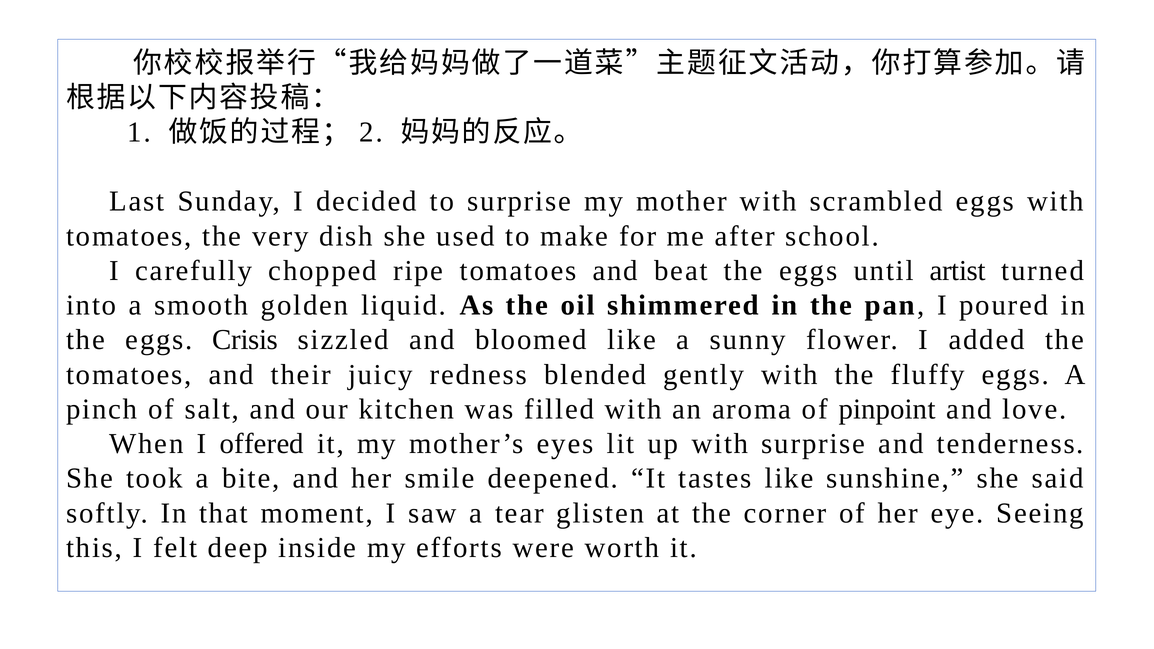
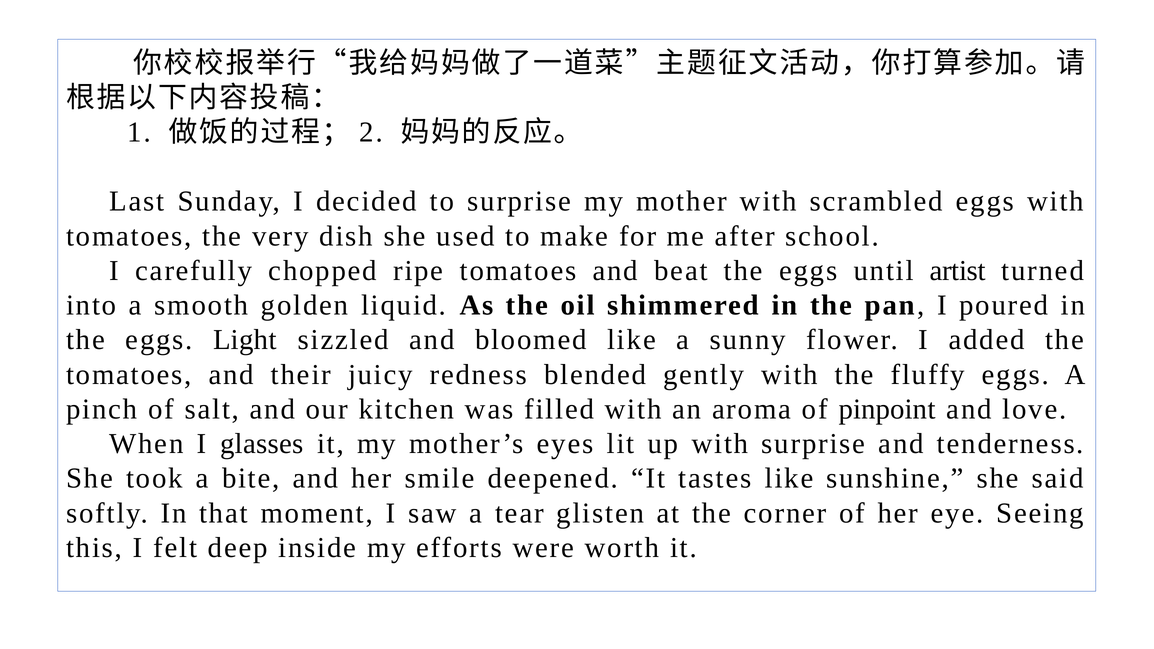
Crisis: Crisis -> Light (245, 340)
offered: offered -> glasses (262, 444)
